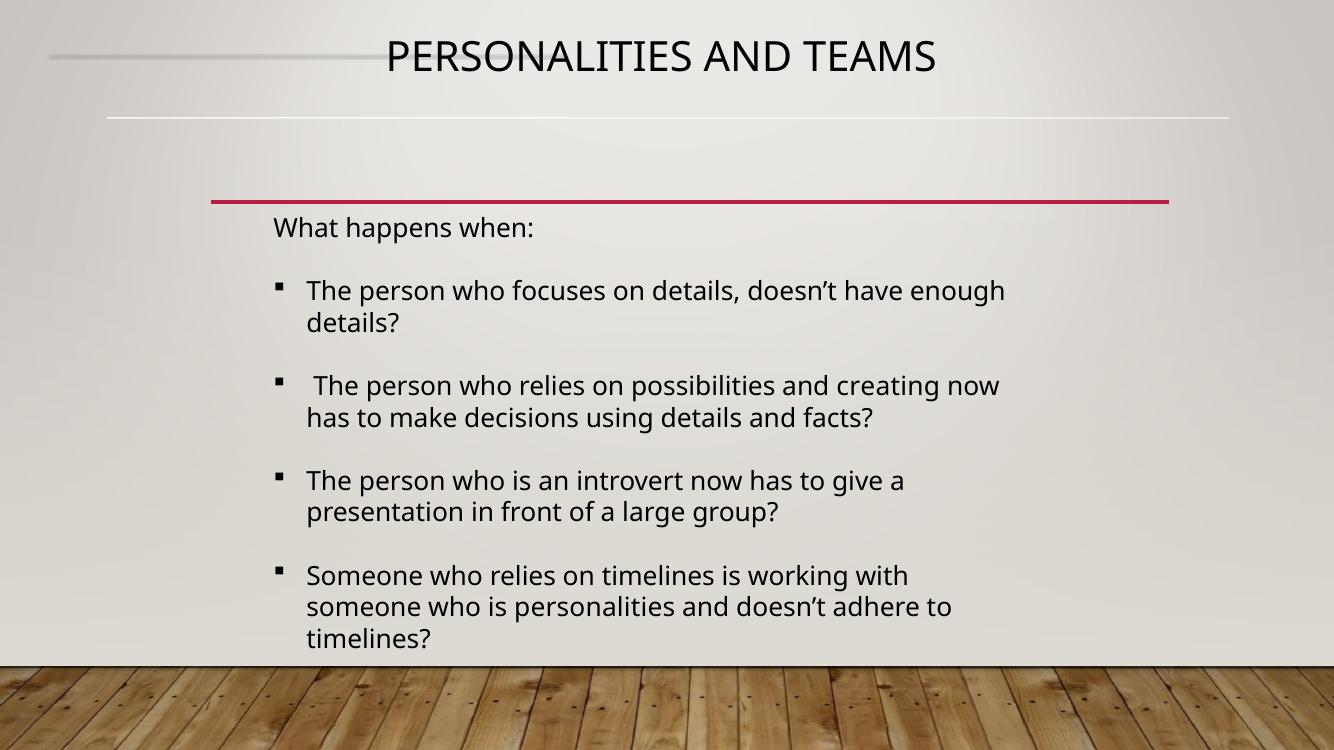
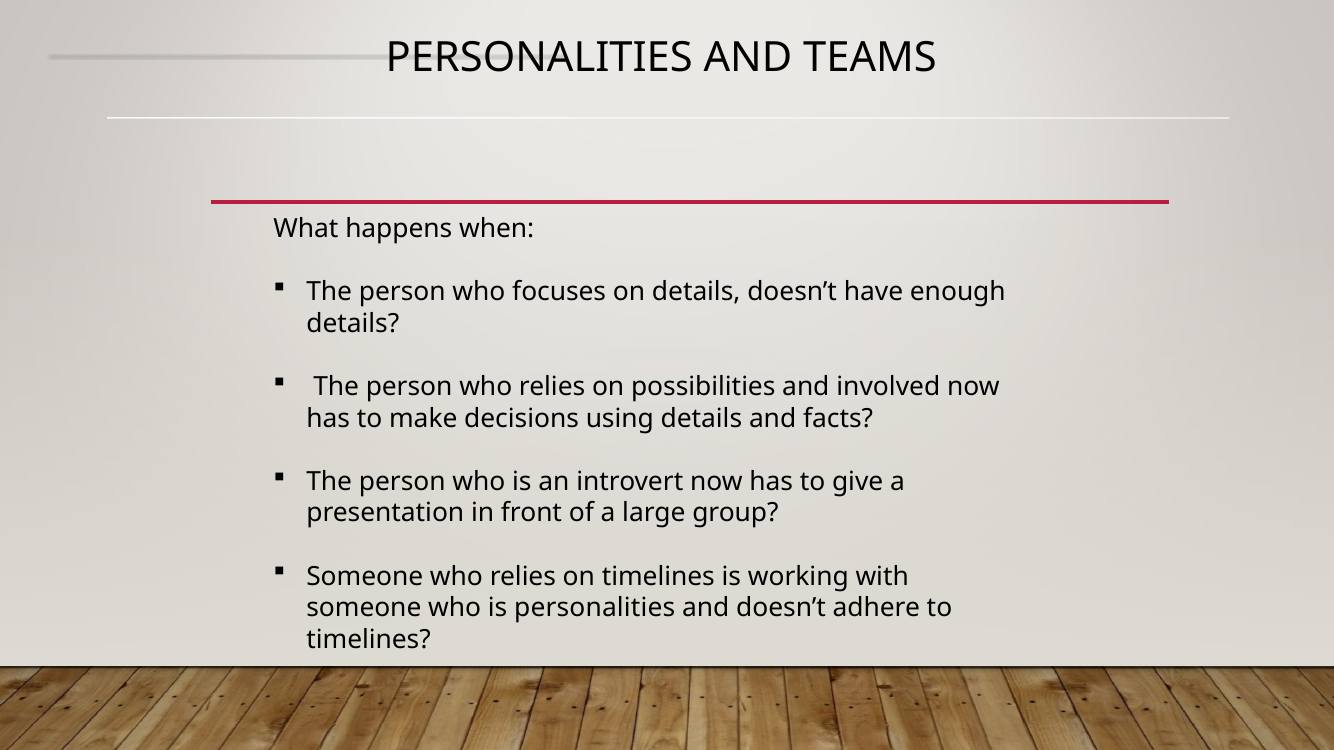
creating: creating -> involved (888, 387)
